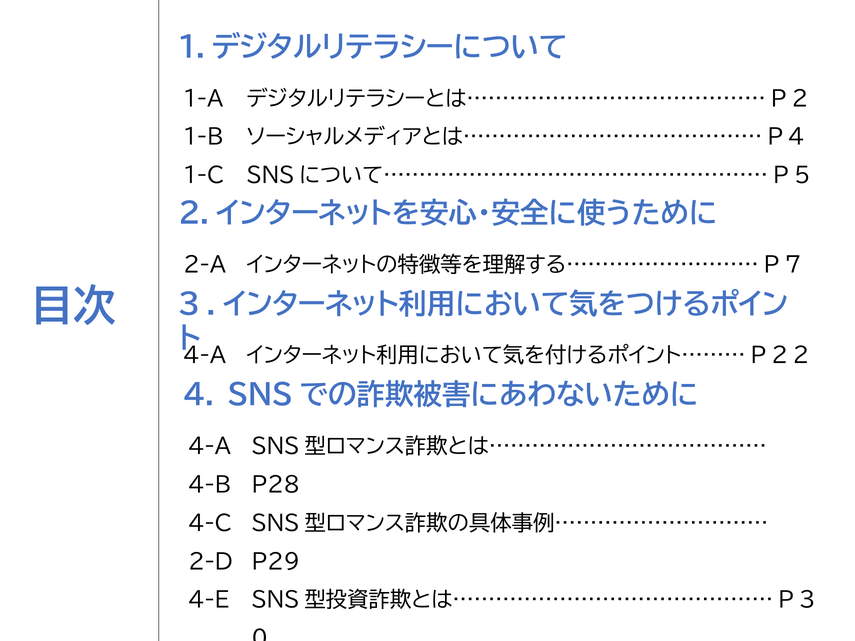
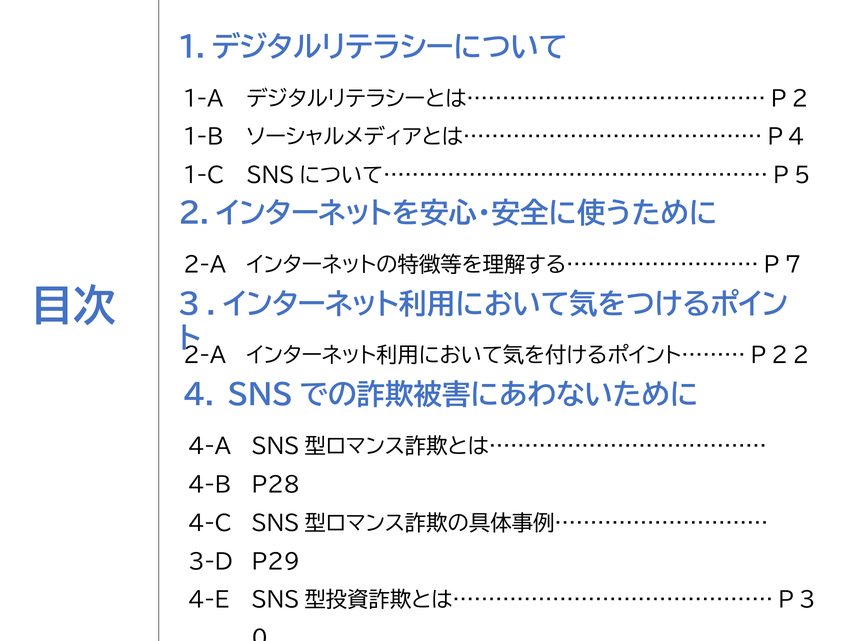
4-A: 4-A -> 2-A (205, 356)
2-D: 2-D -> 3-D (211, 562)
